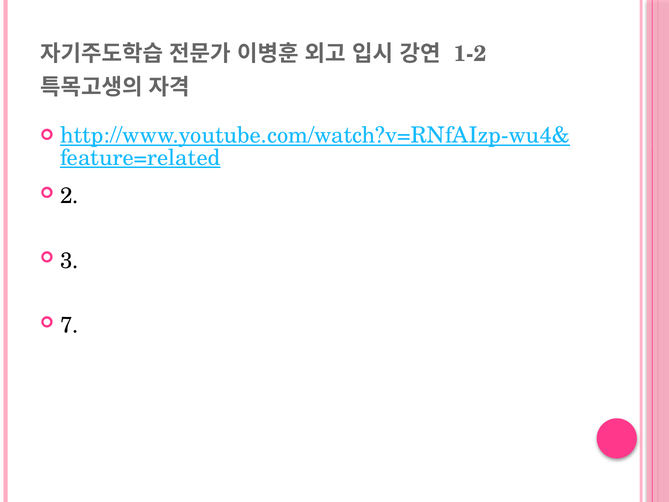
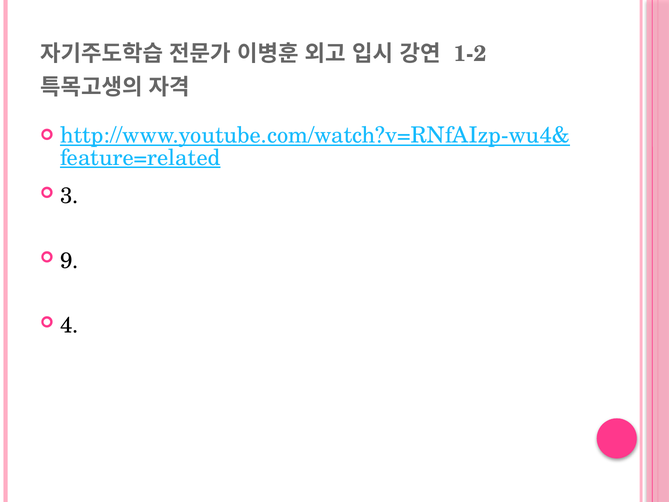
2: 2 -> 3 (69, 196)
3: 3 -> 9 (69, 261)
7: 7 -> 4 (69, 325)
